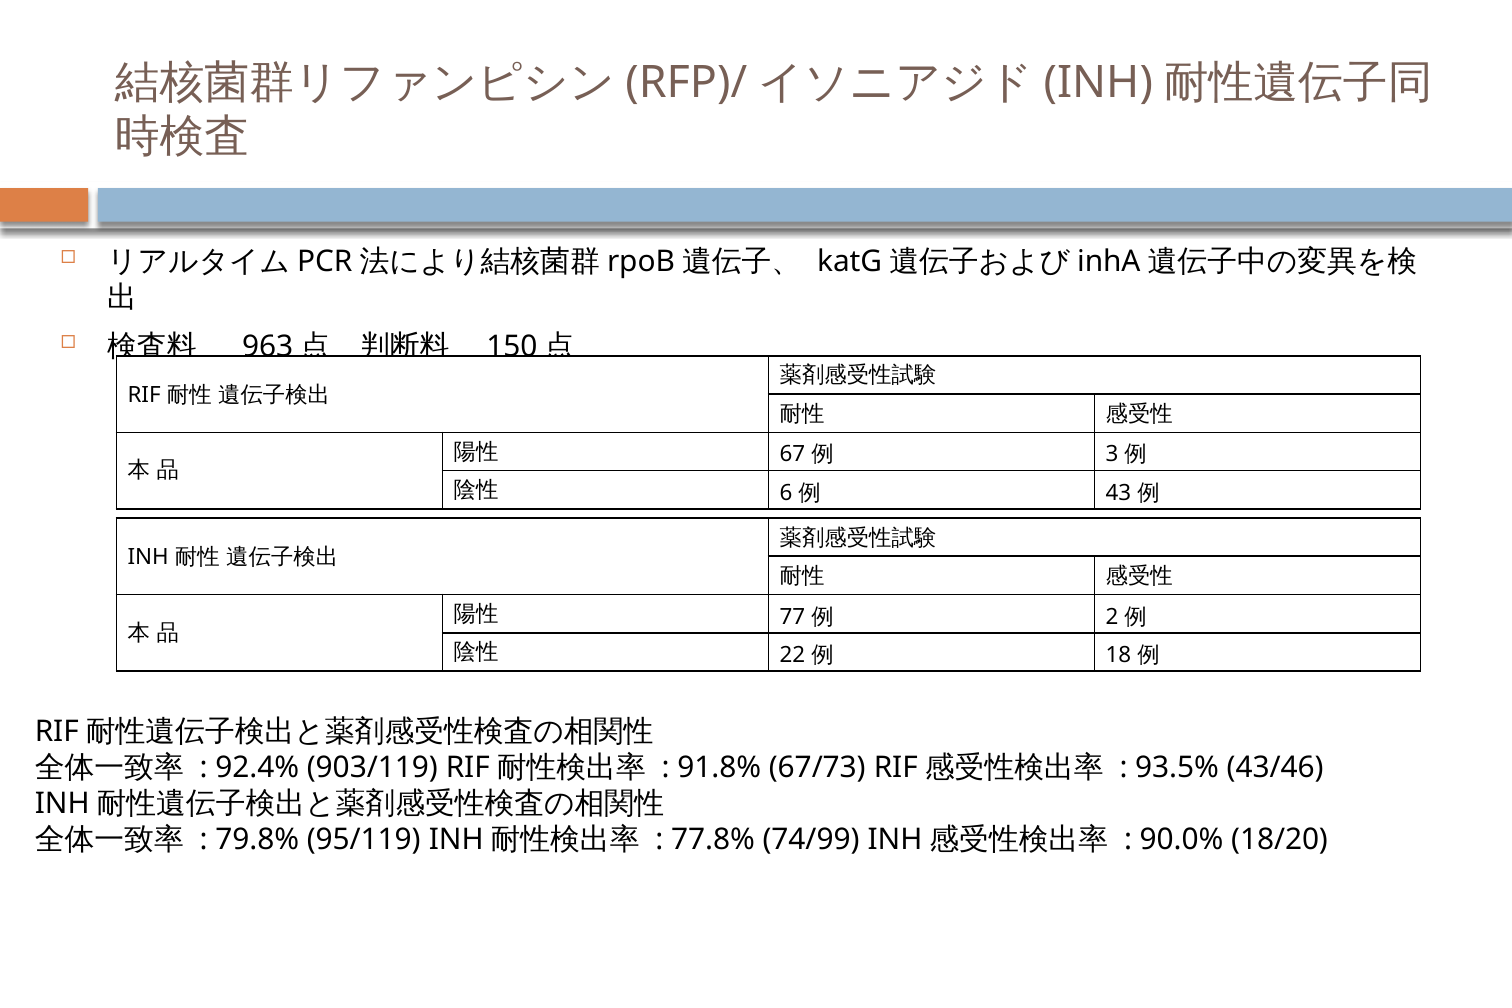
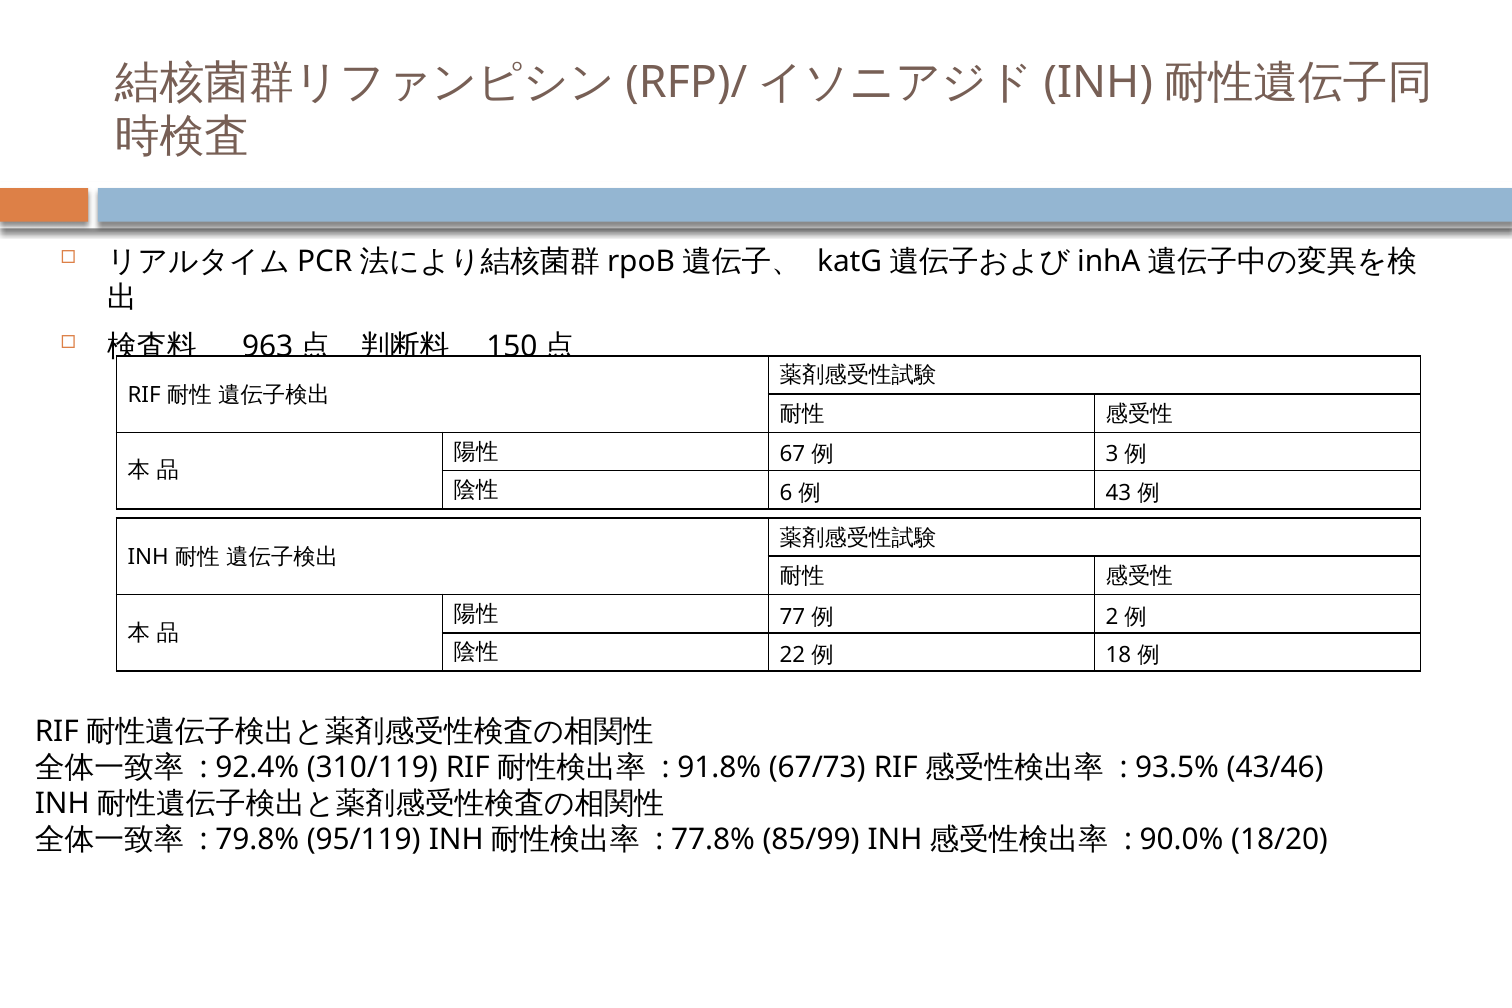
903/119: 903/119 -> 310/119 (372, 768)
74/99: 74/99 -> 85/99 (811, 840)
